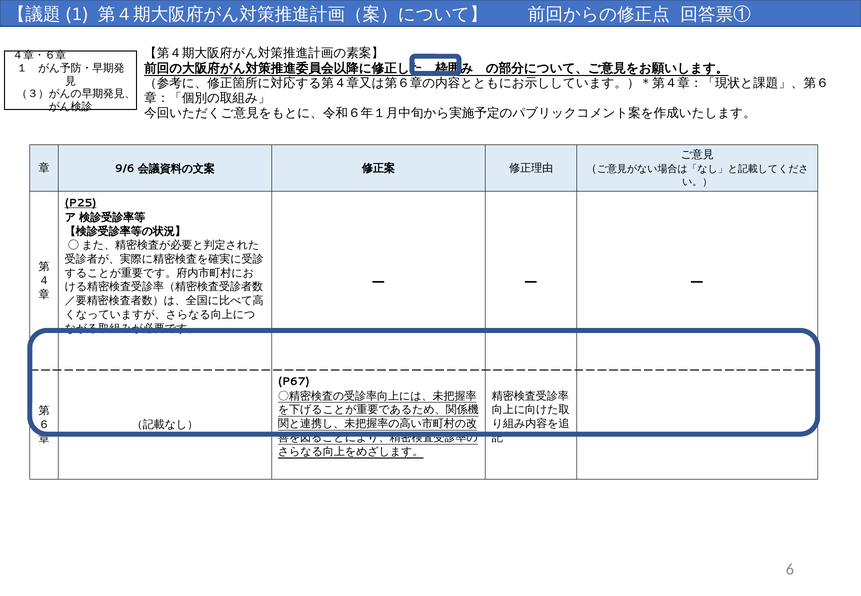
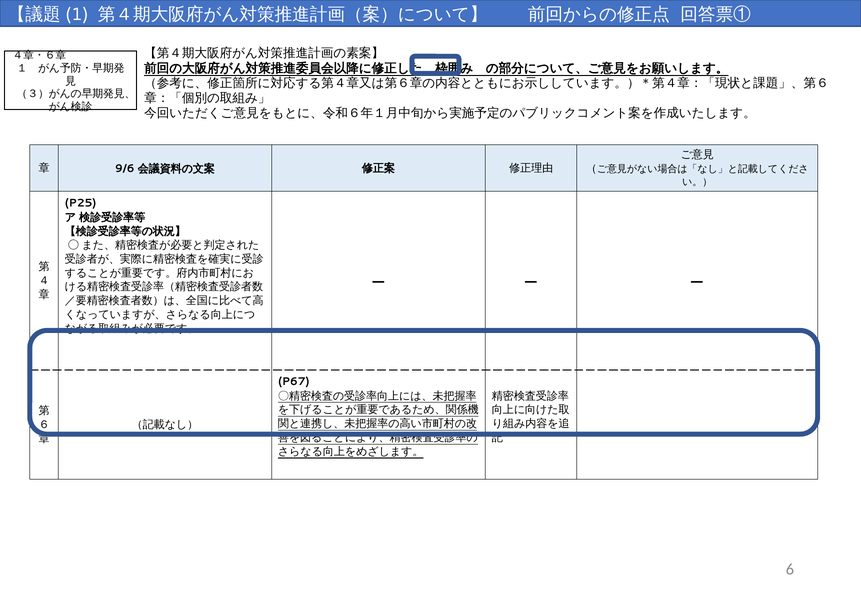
P25 underline: present -> none (81, 203)
